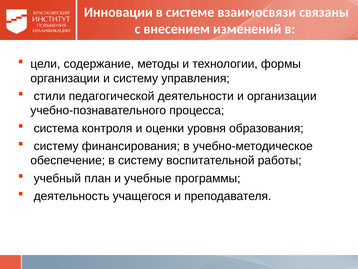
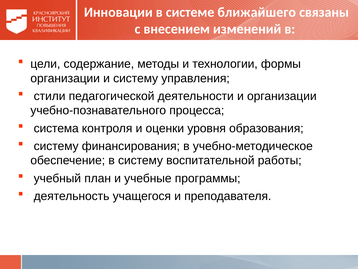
взаимосвязи: взаимосвязи -> ближайшего (257, 12)
